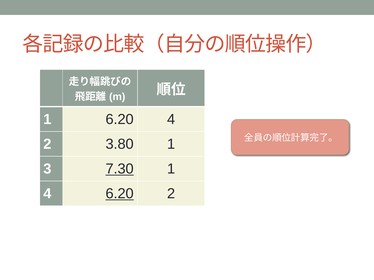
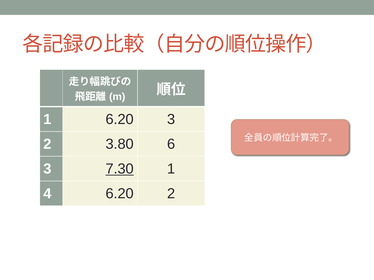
6.20 4: 4 -> 3 (171, 120)
3.80 1: 1 -> 6 (171, 144)
6.20 underline: present -> none (120, 194)
